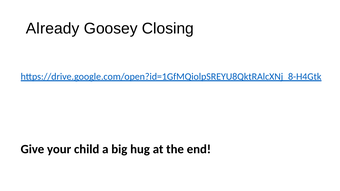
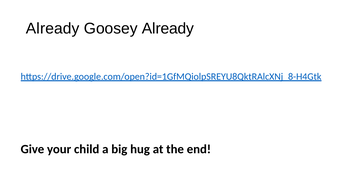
Goosey Closing: Closing -> Already (168, 29)
